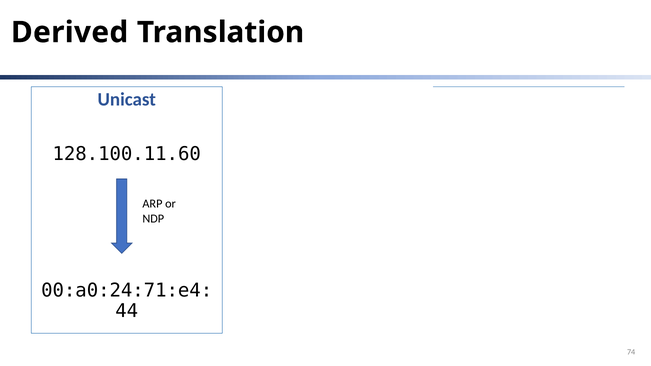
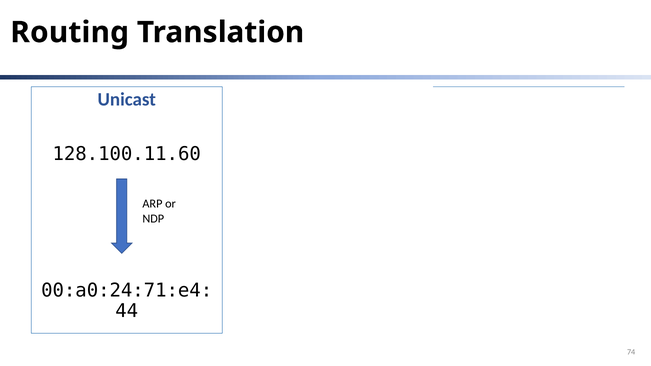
Derived: Derived -> Routing (70, 32)
